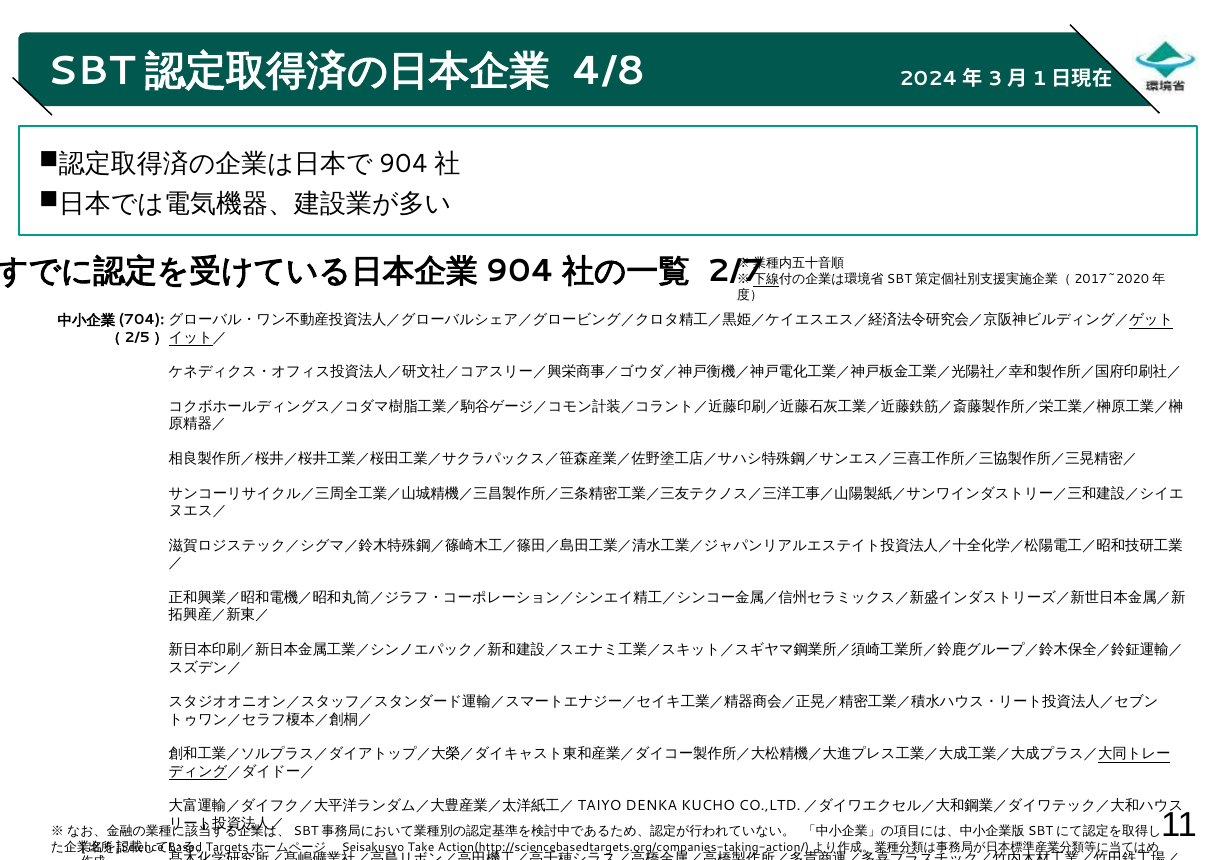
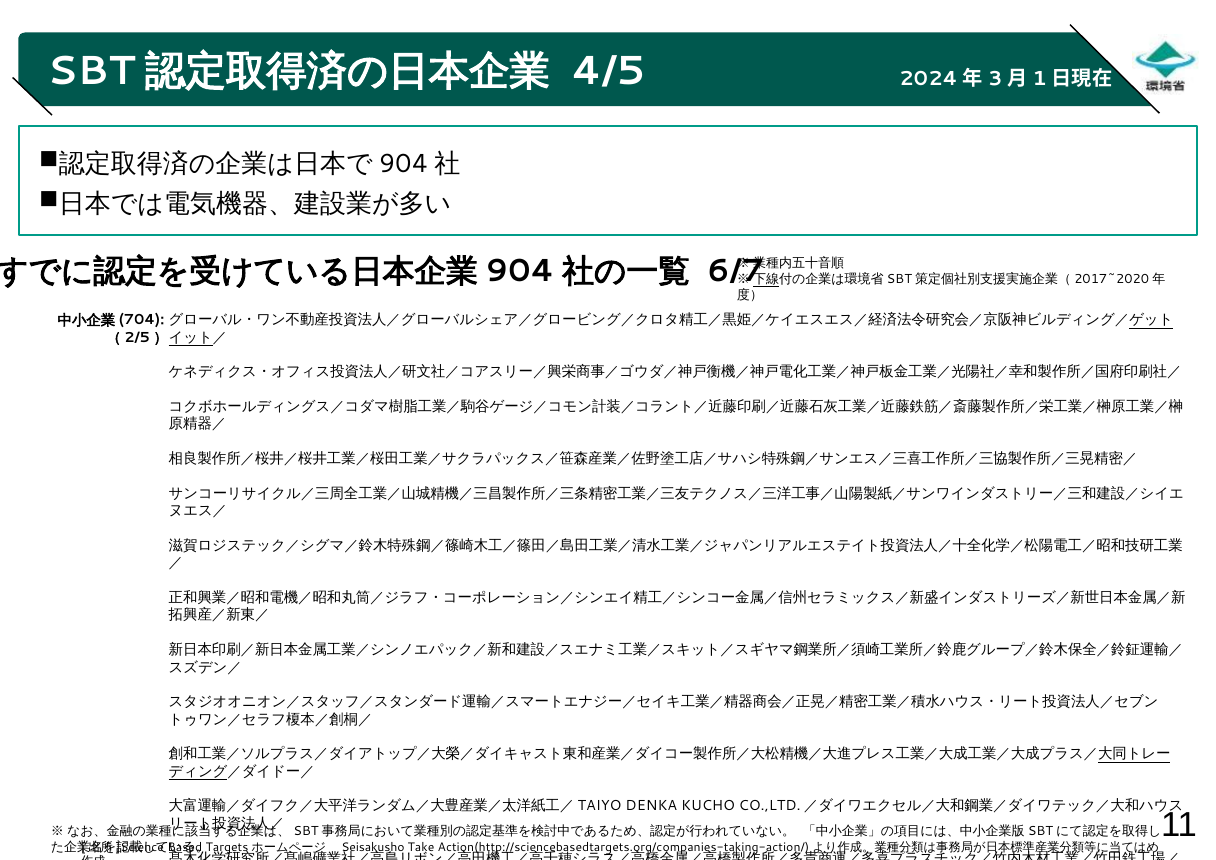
4/8: 4/8 -> 4/5 (609, 71)
2/7: 2/7 -> 6/7 (736, 271)
Seisakusyo: Seisakusyo -> Seisakusho (373, 847)
